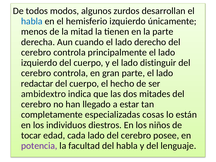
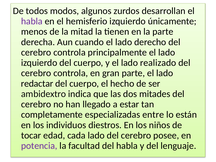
habla colour: blue -> purple (32, 21)
distinguir: distinguir -> realizado (158, 63)
cosas: cosas -> entre (153, 115)
